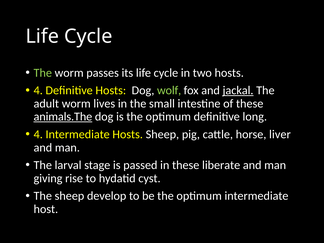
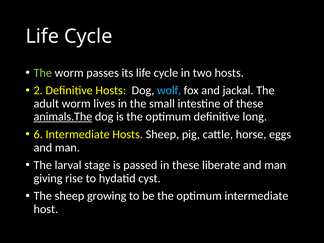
4: 4 -> 2 (38, 90)
wolf colour: light green -> light blue (169, 90)
jackal underline: present -> none (238, 90)
4: 4 -> 6 (38, 134)
liver: liver -> eggs (280, 134)
develop: develop -> growing (107, 196)
